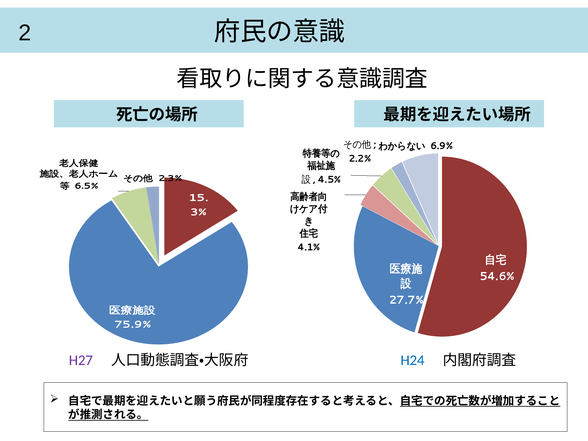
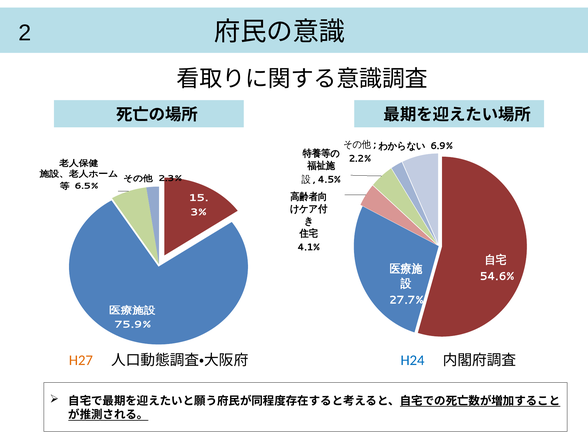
H27 colour: purple -> orange (81, 360)
